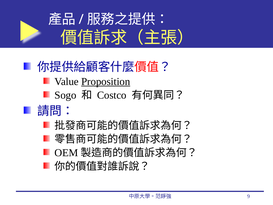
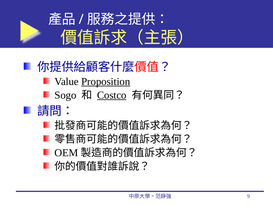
Costco underline: none -> present (112, 95)
